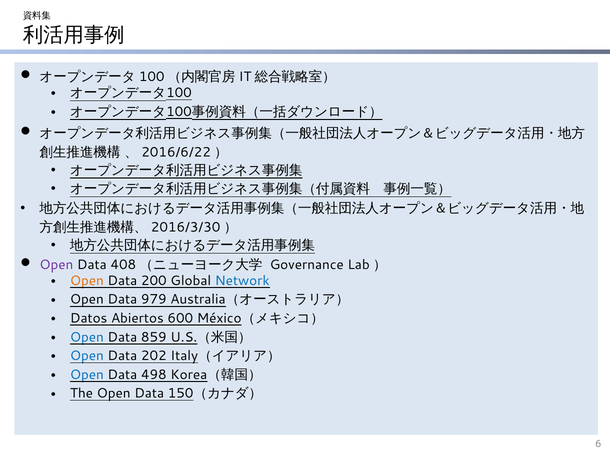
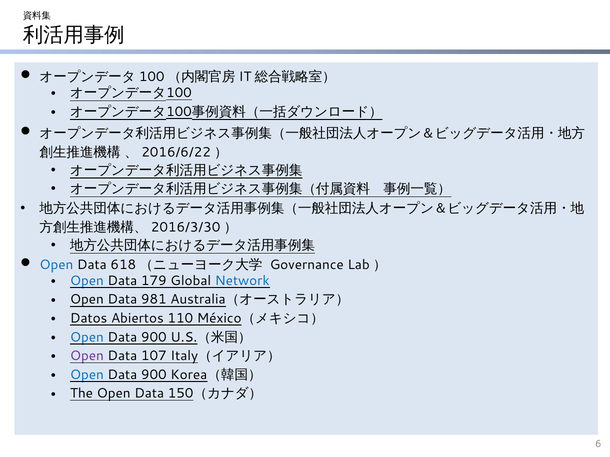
Open colour: purple -> blue (56, 265)
408: 408 -> 618 (123, 265)
Open colour: orange -> blue (87, 281)
200: 200 -> 179 (154, 281)
979: 979 -> 981 (154, 300)
600: 600 -> 110 (180, 319)
859: 859 -> 900 (154, 337)
Open colour: blue -> purple (87, 356)
202: 202 -> 107 (154, 356)
498: 498 -> 900 (154, 375)
